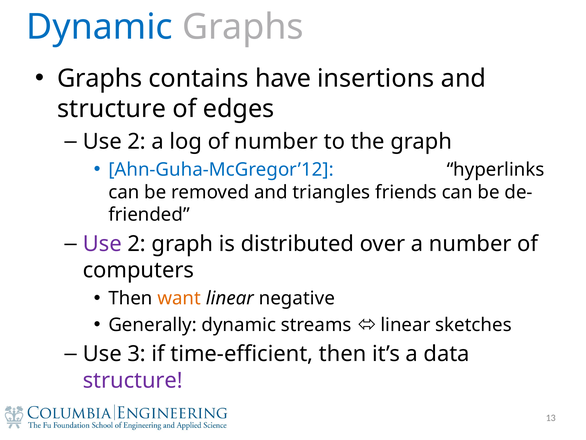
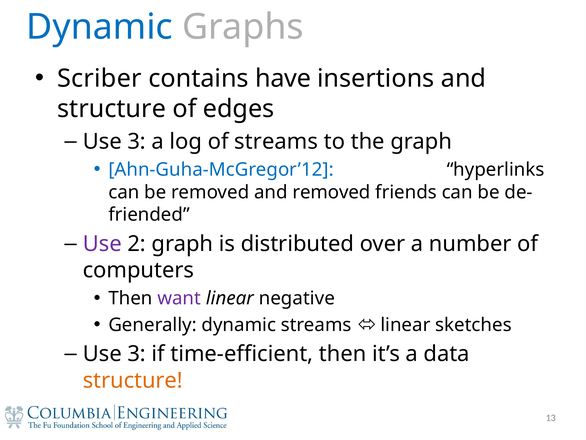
Graphs: Graphs -> Scriber (99, 78)
2: 2 -> 3 (137, 141)
of number: number -> streams (276, 141)
and triangles: triangles -> removed (331, 192)
want colour: orange -> purple (179, 298)
structure colour: purple -> orange (133, 380)
